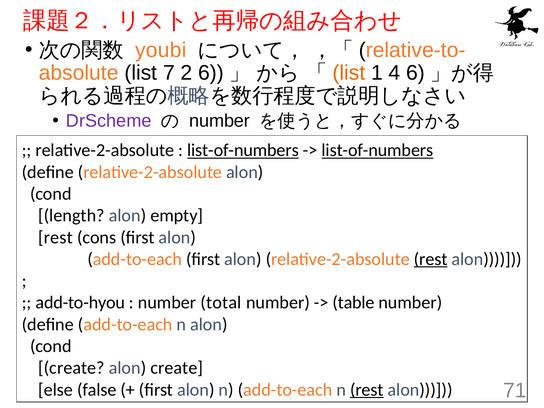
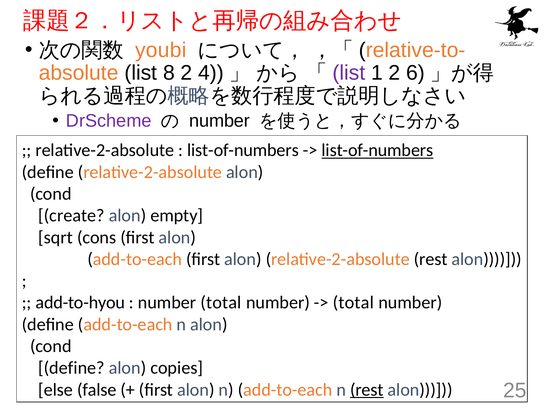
7: 7 -> 8 (169, 73)
2 6: 6 -> 4 (211, 73)
list colour: orange -> purple (349, 73)
1 4: 4 -> 2 (395, 73)
list-of-numbers underline: present -> none (243, 150)
length: length -> create (71, 216)
rest: rest -> sqrt (56, 237)
rest underline: present -> none (431, 259)
table: table -> total (353, 303)
create: create -> define (71, 368)
alon create: create -> copies (177, 368)
71: 71 -> 25 (515, 390)
